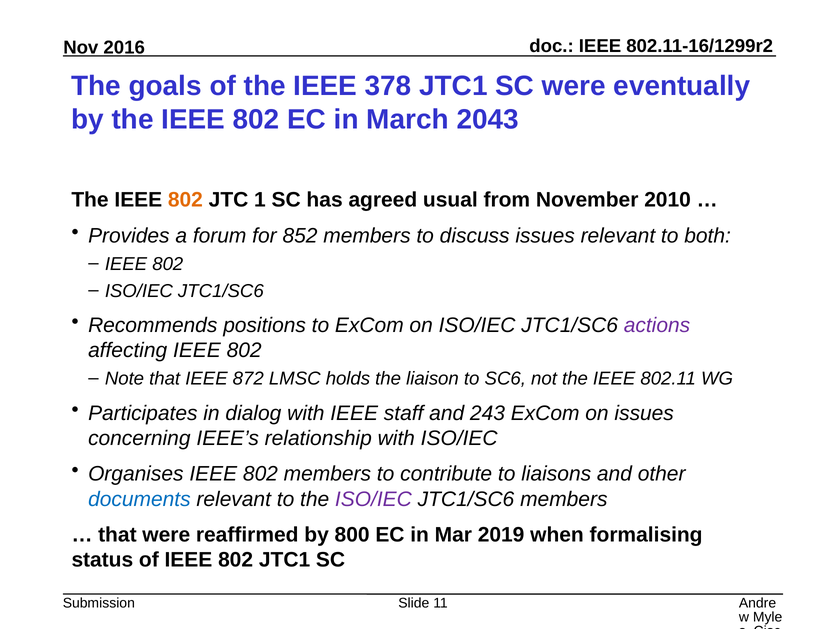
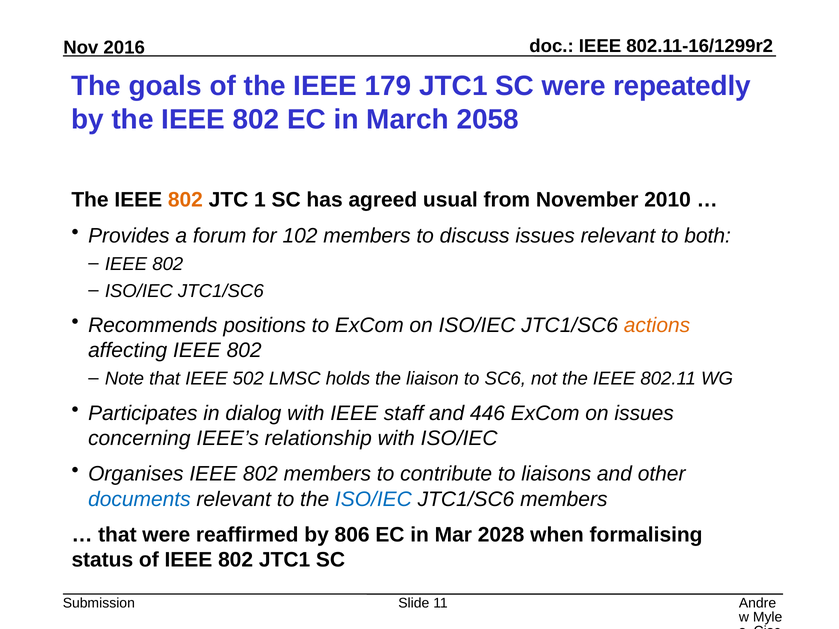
378: 378 -> 179 (388, 86)
eventually: eventually -> repeatedly (682, 86)
2043: 2043 -> 2058 (488, 119)
852: 852 -> 102 (300, 236)
actions colour: purple -> orange (657, 325)
872: 872 -> 502 (248, 379)
243: 243 -> 446 (487, 413)
ISO/IEC colour: purple -> blue (373, 499)
800: 800 -> 806 (352, 535)
2019: 2019 -> 2028 (501, 535)
